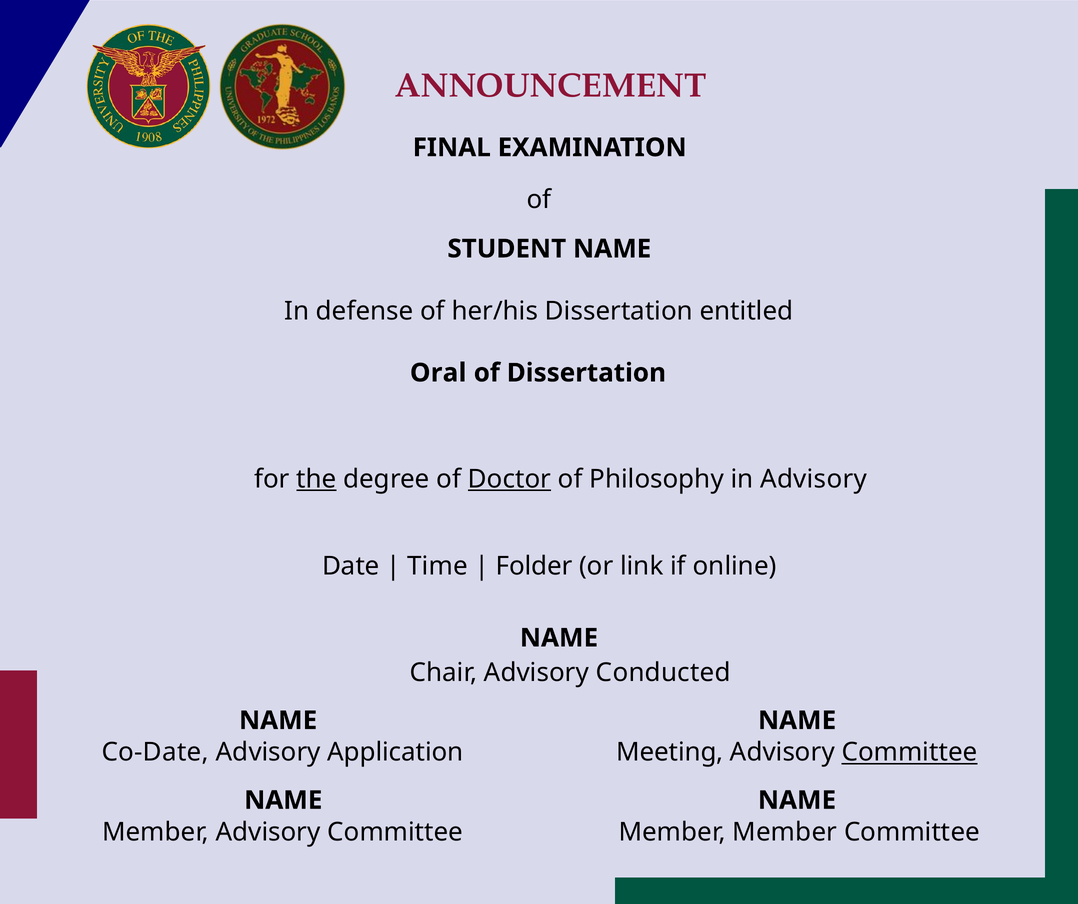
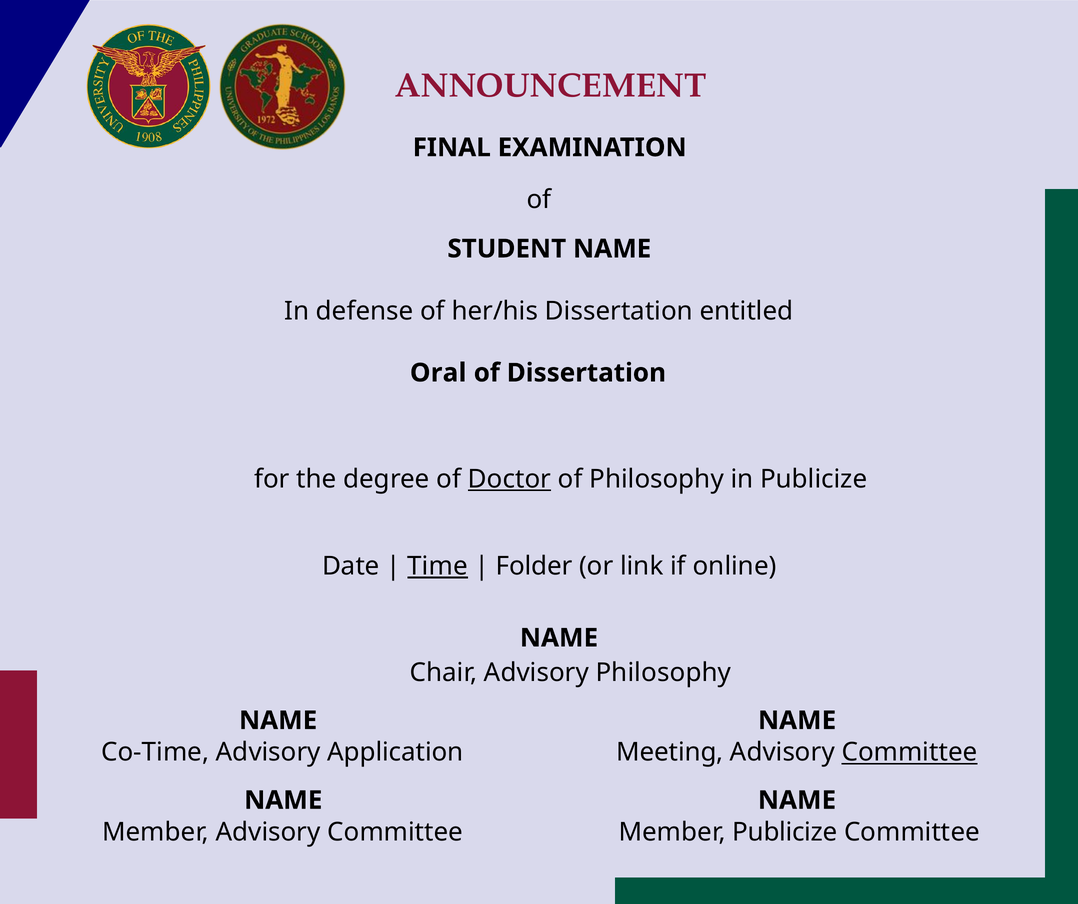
the underline: present -> none (316, 479)
in Advisory: Advisory -> Publicize (814, 479)
Time underline: none -> present (438, 566)
Advisory Conducted: Conducted -> Philosophy (663, 672)
Co-Date: Co-Date -> Co-Time (155, 752)
Member Member: Member -> Publicize (785, 832)
